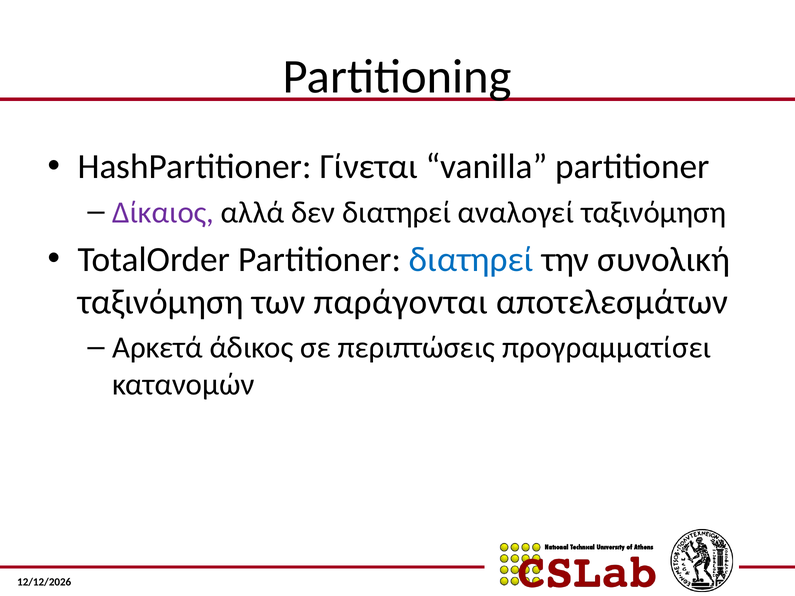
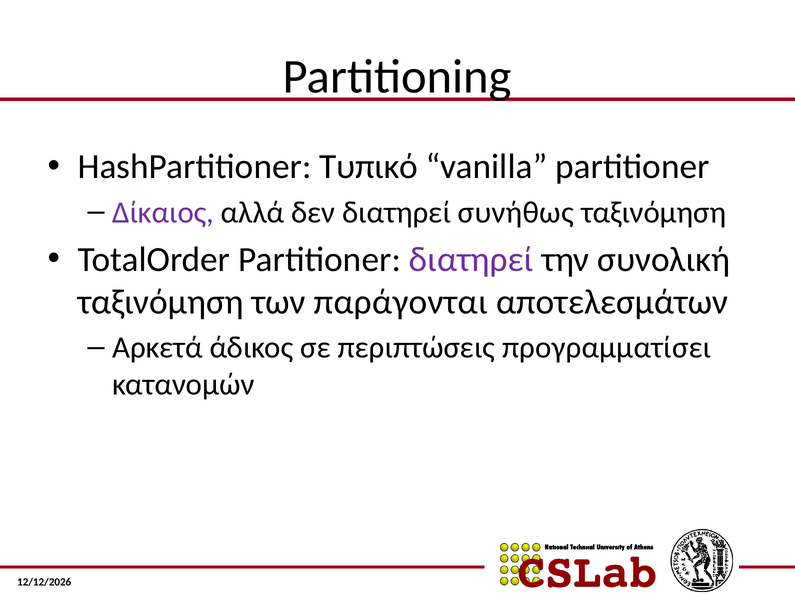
Γίνεται: Γίνεται -> Τυπικό (369, 167)
αναλογεί: αναλογεί -> συνήθως (516, 212)
διατηρεί colour: blue -> purple (471, 260)
